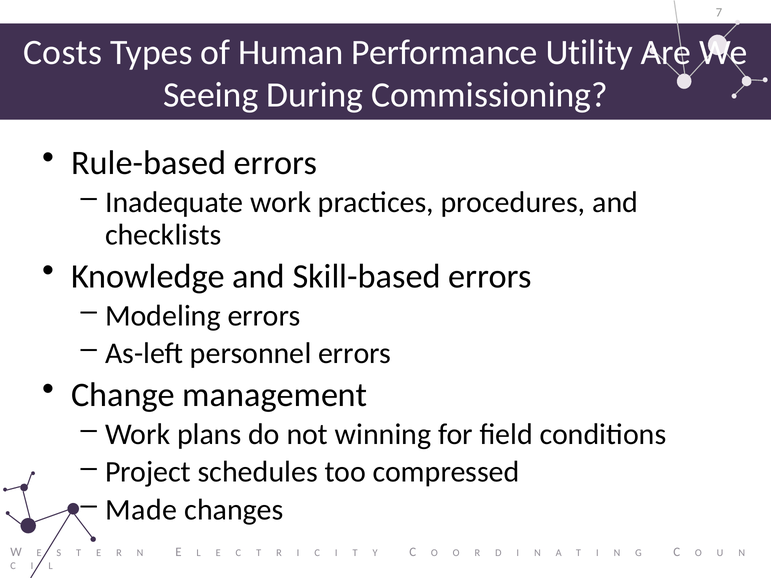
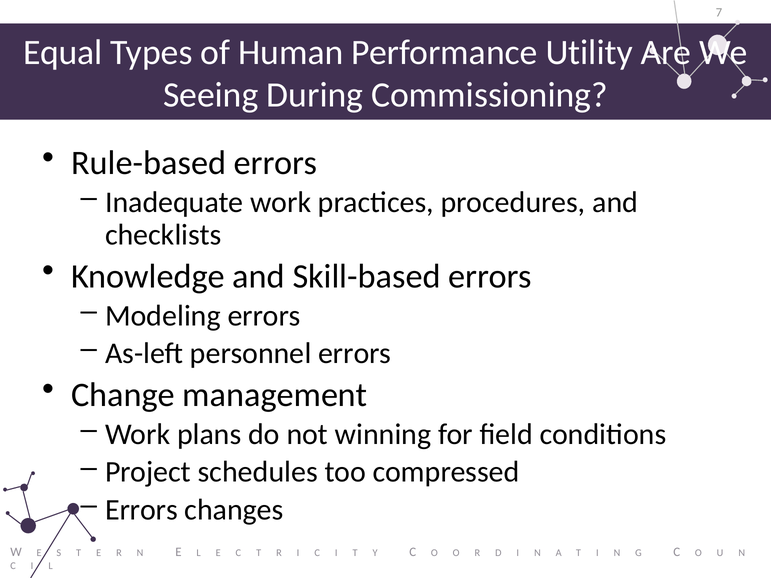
Costs: Costs -> Equal (63, 52)
Made: Made -> Errors (141, 510)
